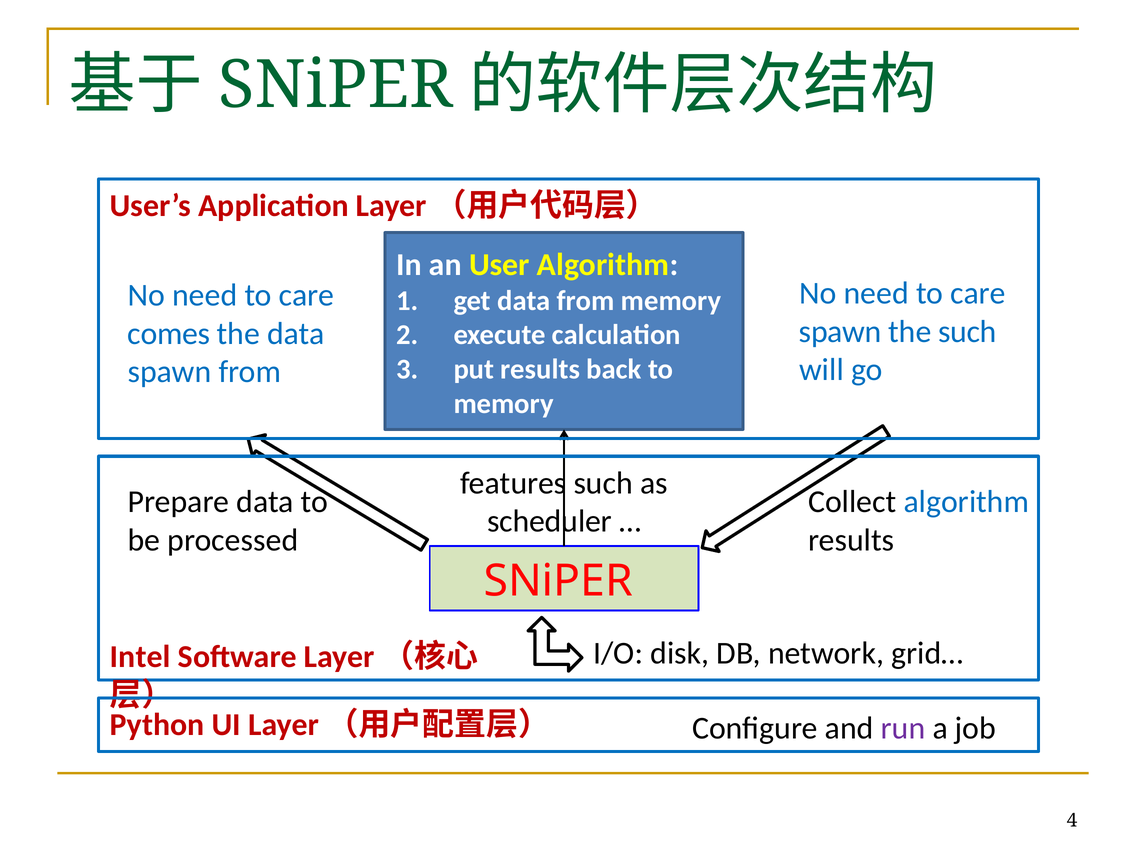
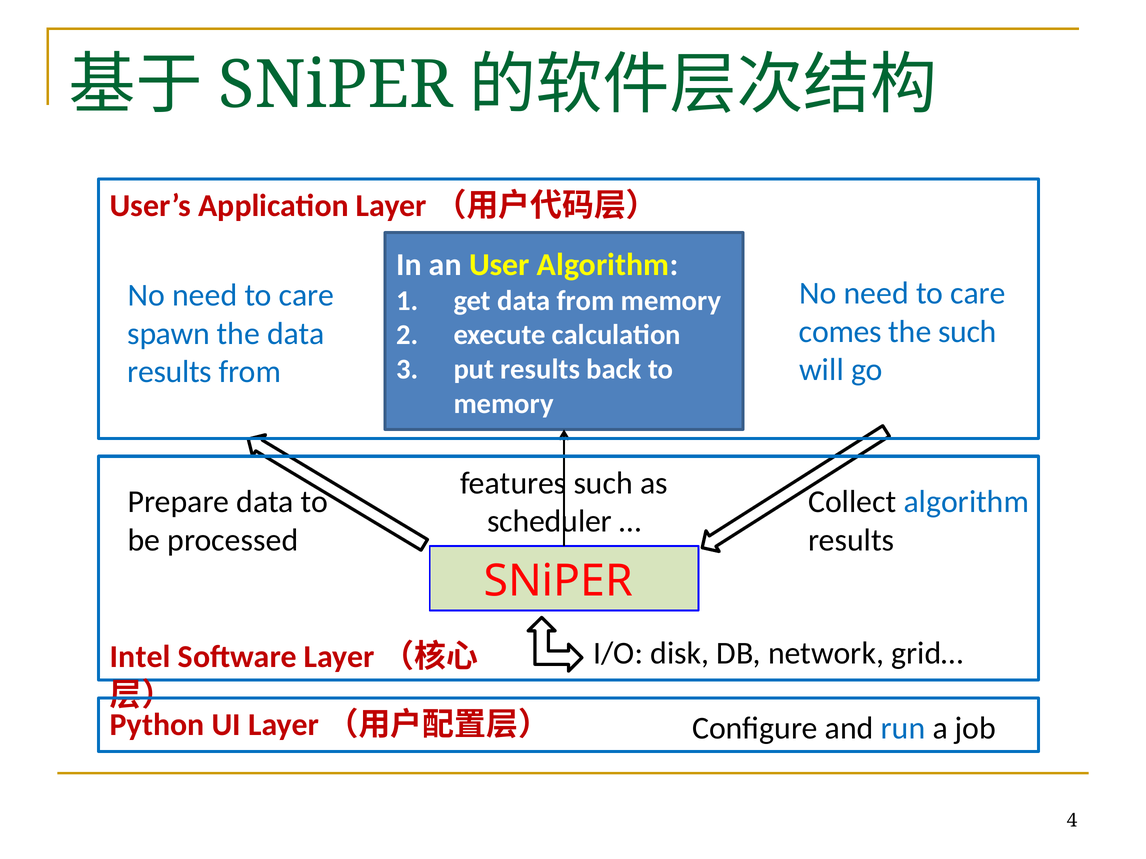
spawn: spawn -> comes (840, 332)
comes: comes -> spawn (169, 334)
spawn: spawn -> results (170, 372)
run colour: purple -> blue (903, 729)
